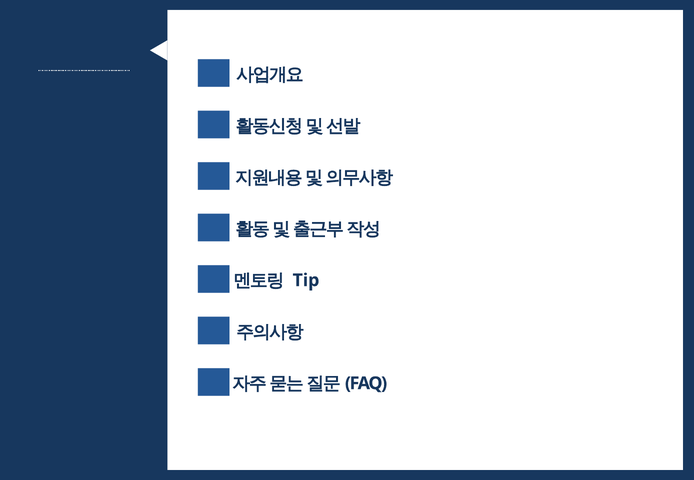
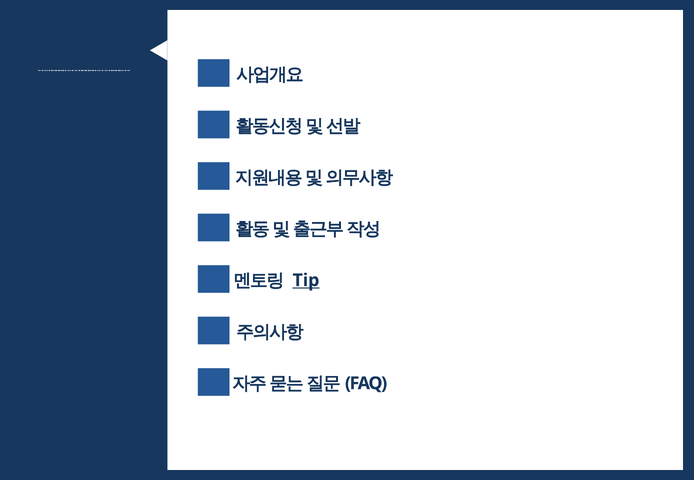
Tip underline: none -> present (306, 281)
